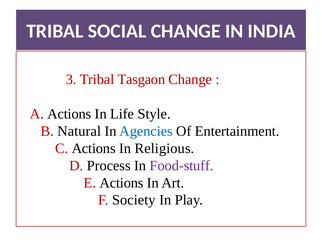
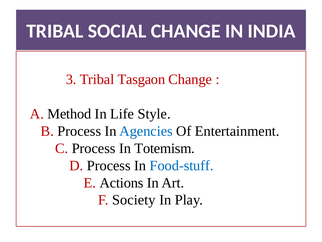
A Actions: Actions -> Method (69, 114)
B Natural: Natural -> Process (79, 131)
C Actions: Actions -> Process (94, 148)
Religious: Religious -> Totemism (165, 148)
Food-stuff colour: purple -> blue (182, 165)
